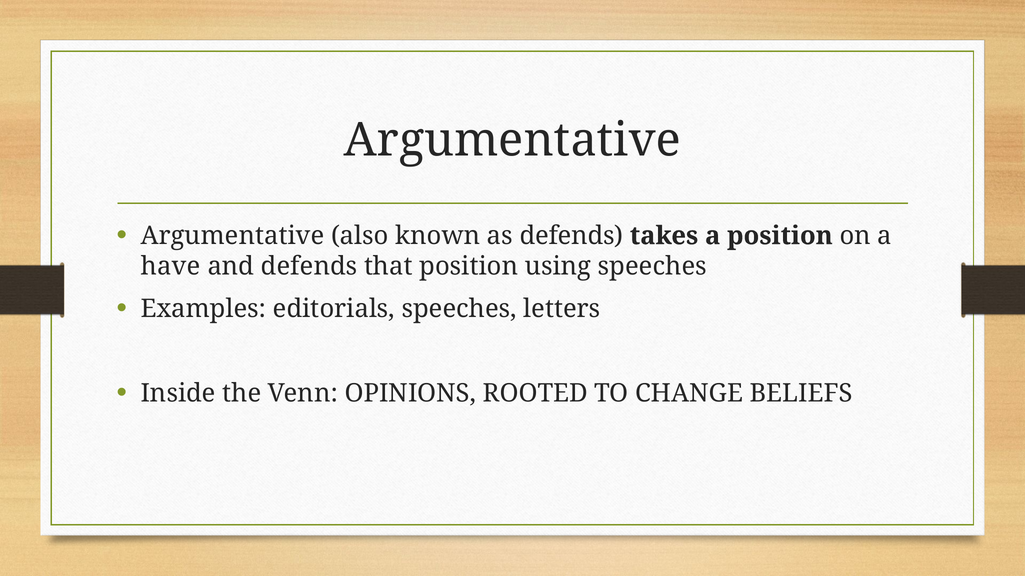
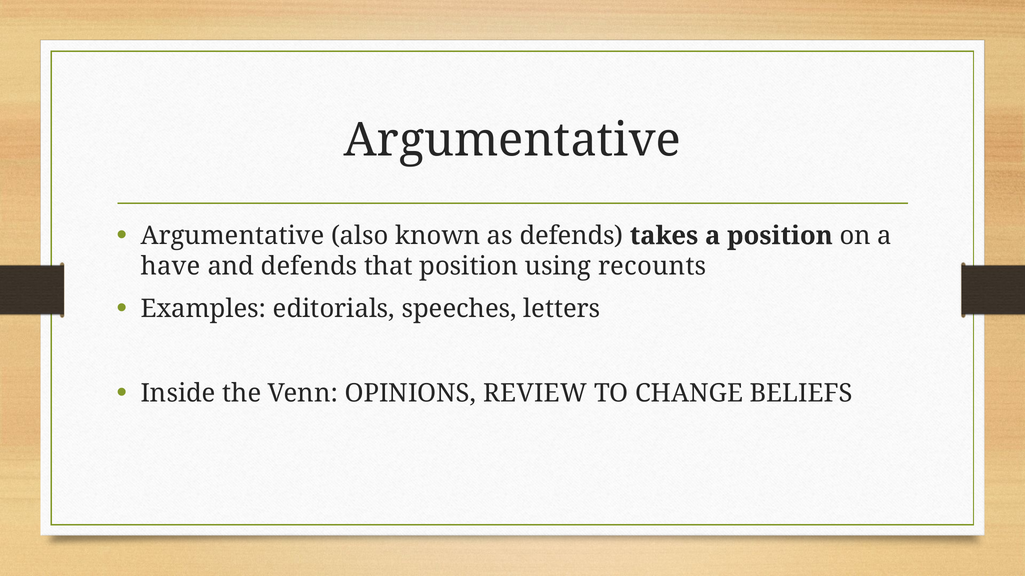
using speeches: speeches -> recounts (652, 267)
ROOTED: ROOTED -> REVIEW (535, 394)
